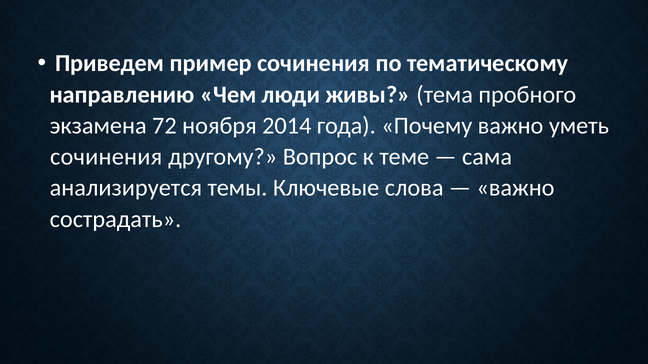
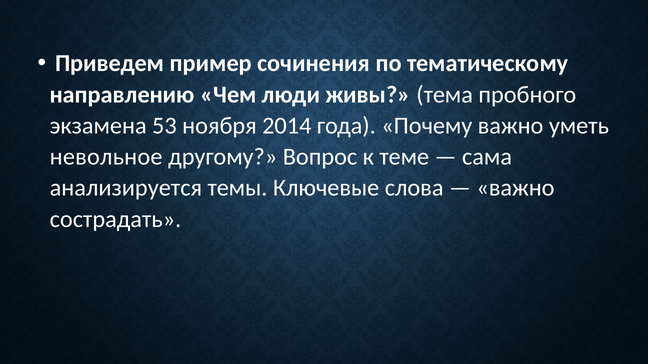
72: 72 -> 53 (164, 126)
сочинения: сочинения -> невольное (106, 157)
